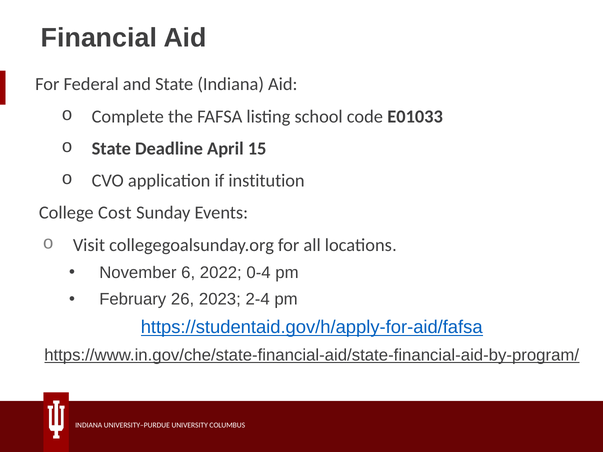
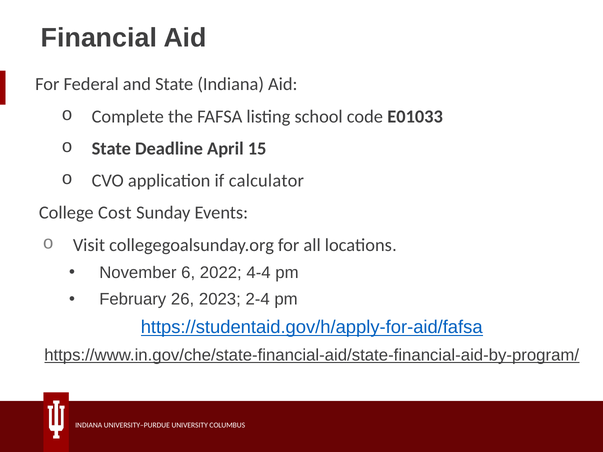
institution: institution -> calculator (266, 181)
0-4: 0-4 -> 4-4 (259, 273)
